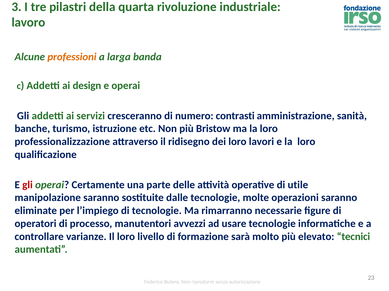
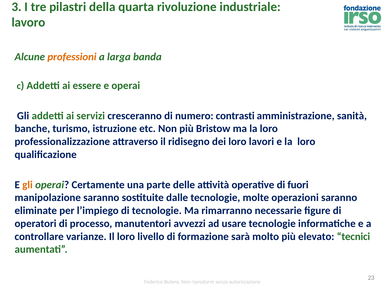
design: design -> essere (87, 86)
gli colour: red -> orange (28, 185)
utile: utile -> fuori (298, 185)
